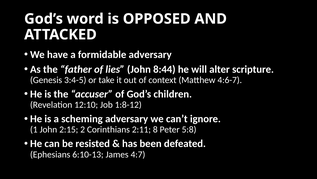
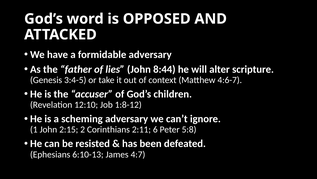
8: 8 -> 6 (155, 129)
